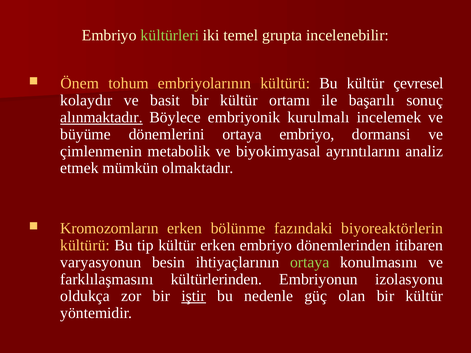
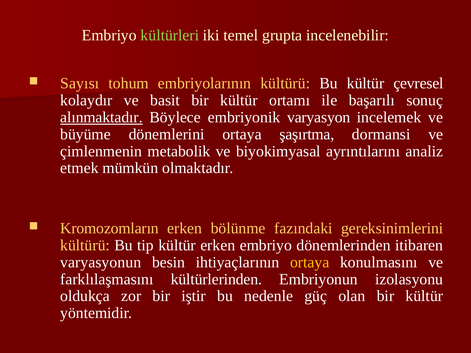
Önem: Önem -> Sayısı (80, 84)
kurulmalı: kurulmalı -> varyasyon (319, 117)
ortaya embriyo: embriyo -> şaşırtma (307, 134)
biyoreaktörlerin: biyoreaktörlerin -> gereksinimlerini (392, 229)
ortaya colour: light green -> yellow (310, 262)
iştir underline: present -> none (194, 296)
